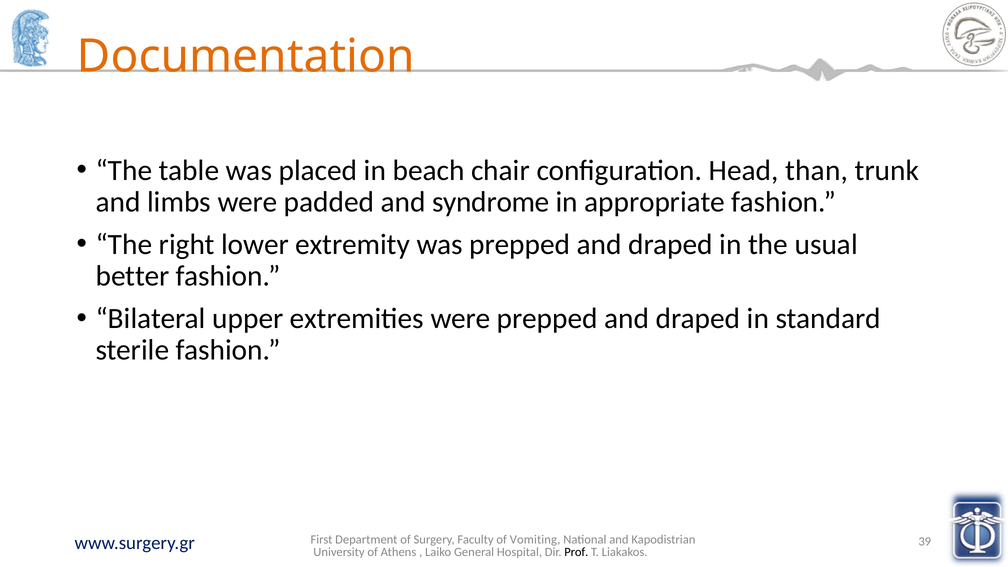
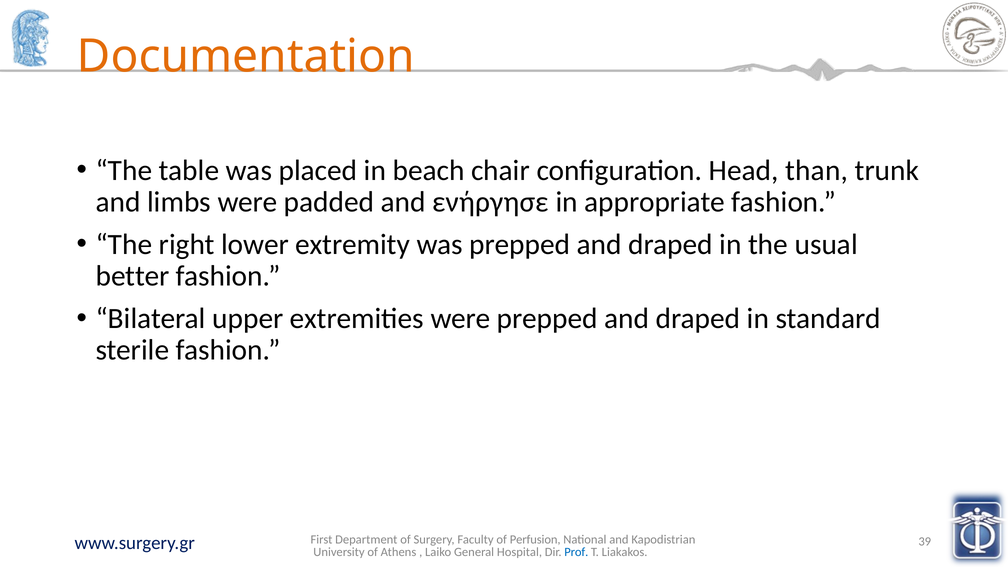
syndrome: syndrome -> ενήργησε (491, 202)
Vomiting: Vomiting -> Perfusion (535, 540)
Prof colour: black -> blue (576, 552)
